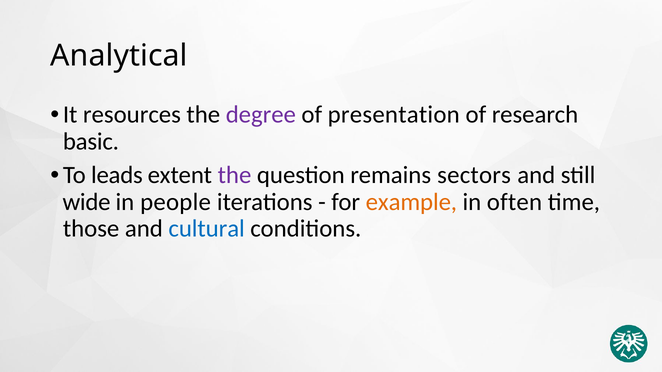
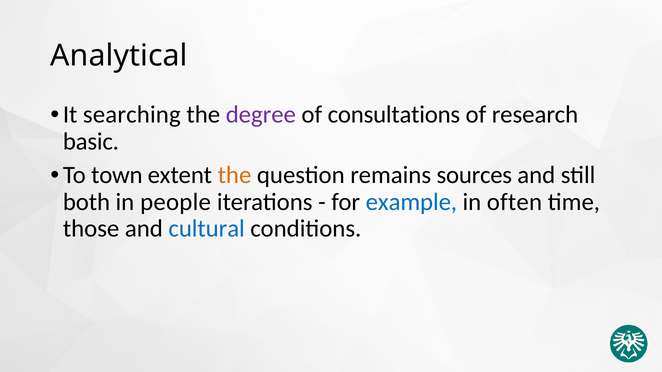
resources: resources -> searching (132, 115)
presentation: presentation -> consultations (394, 115)
leads: leads -> town (117, 175)
the colour: purple -> orange (235, 175)
sectors: sectors -> sources (474, 175)
wide: wide -> both (86, 202)
example colour: orange -> blue (411, 202)
